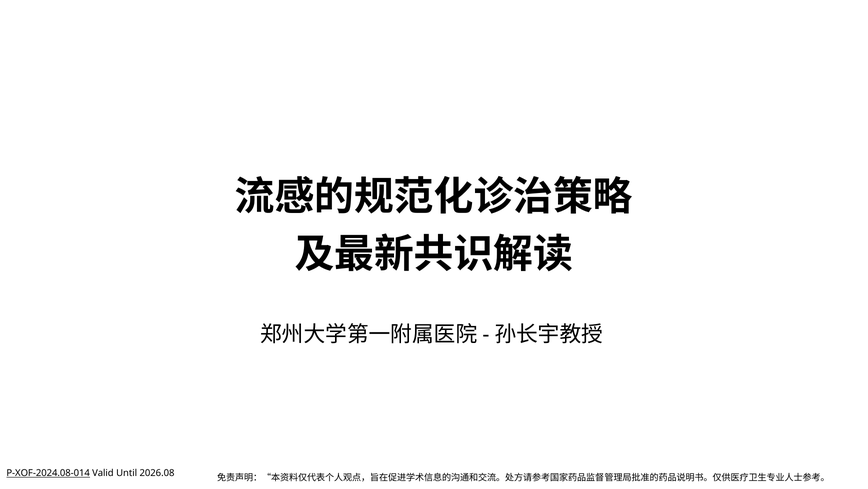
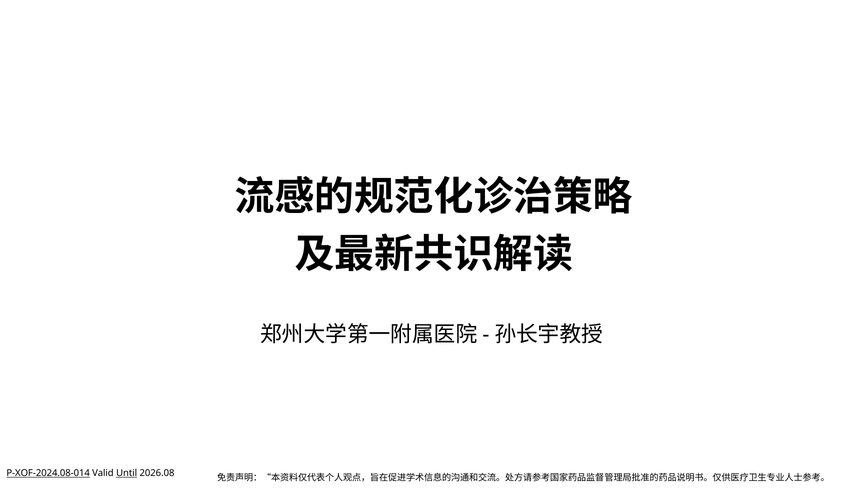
Until underline: none -> present (127, 473)
